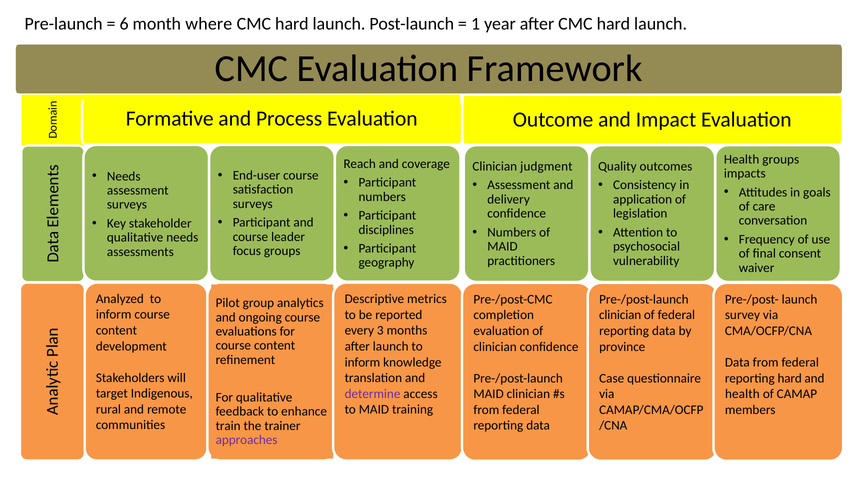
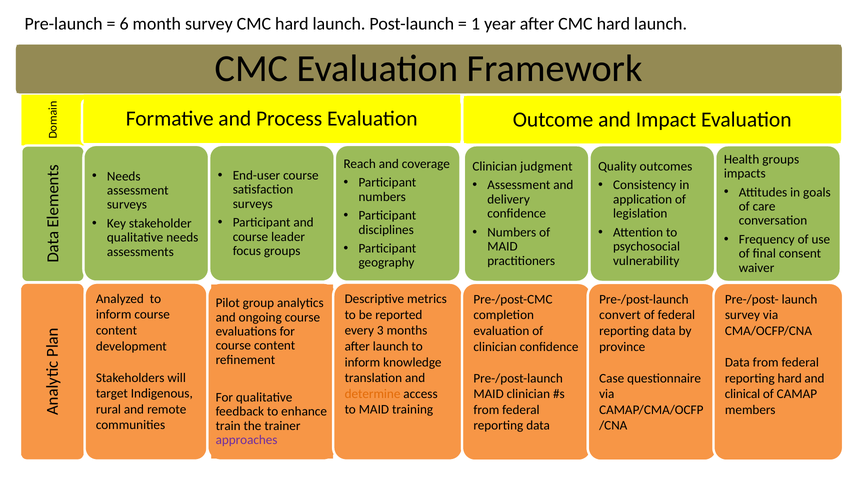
month where: where -> survey (209, 24)
clinician: clinician -> convert (620, 315)
determine colour: purple -> orange (373, 394)
health: health -> clinical (743, 394)
